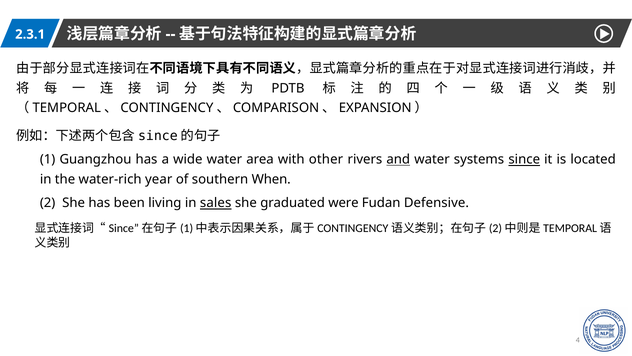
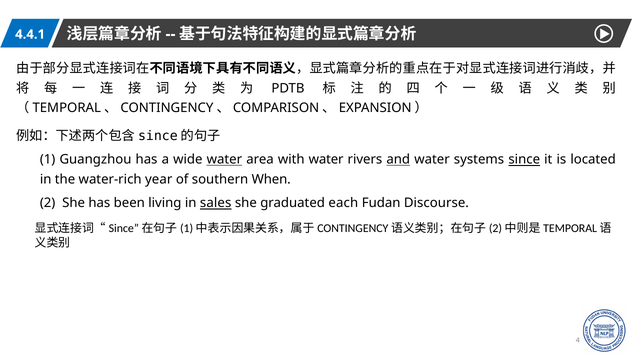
2.3.1: 2.3.1 -> 4.4.1 (30, 34)
water underline: none -> present (224, 159)
with other: other -> water (326, 159)
were: were -> each (343, 203)
Defensive: Defensive -> Discourse (436, 203)
